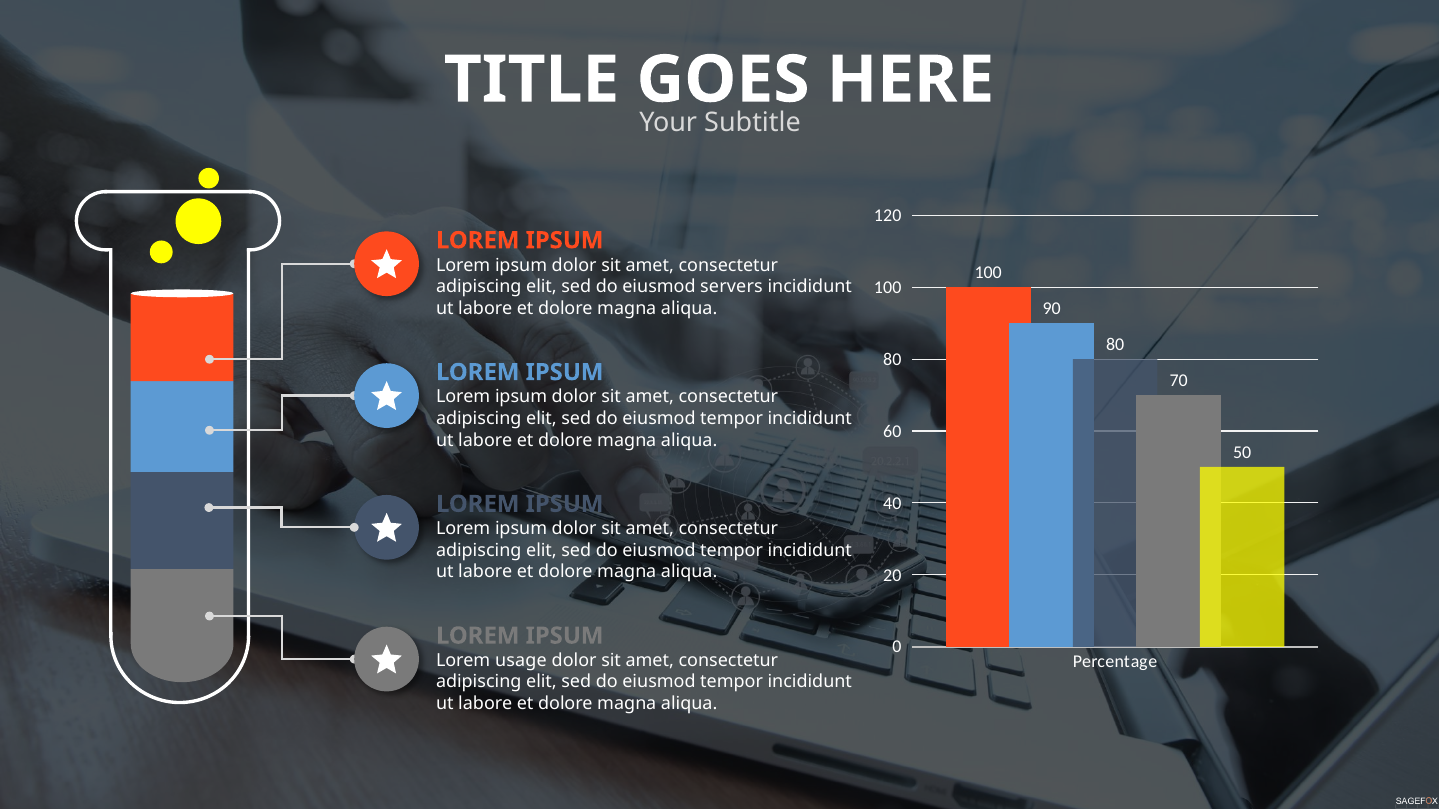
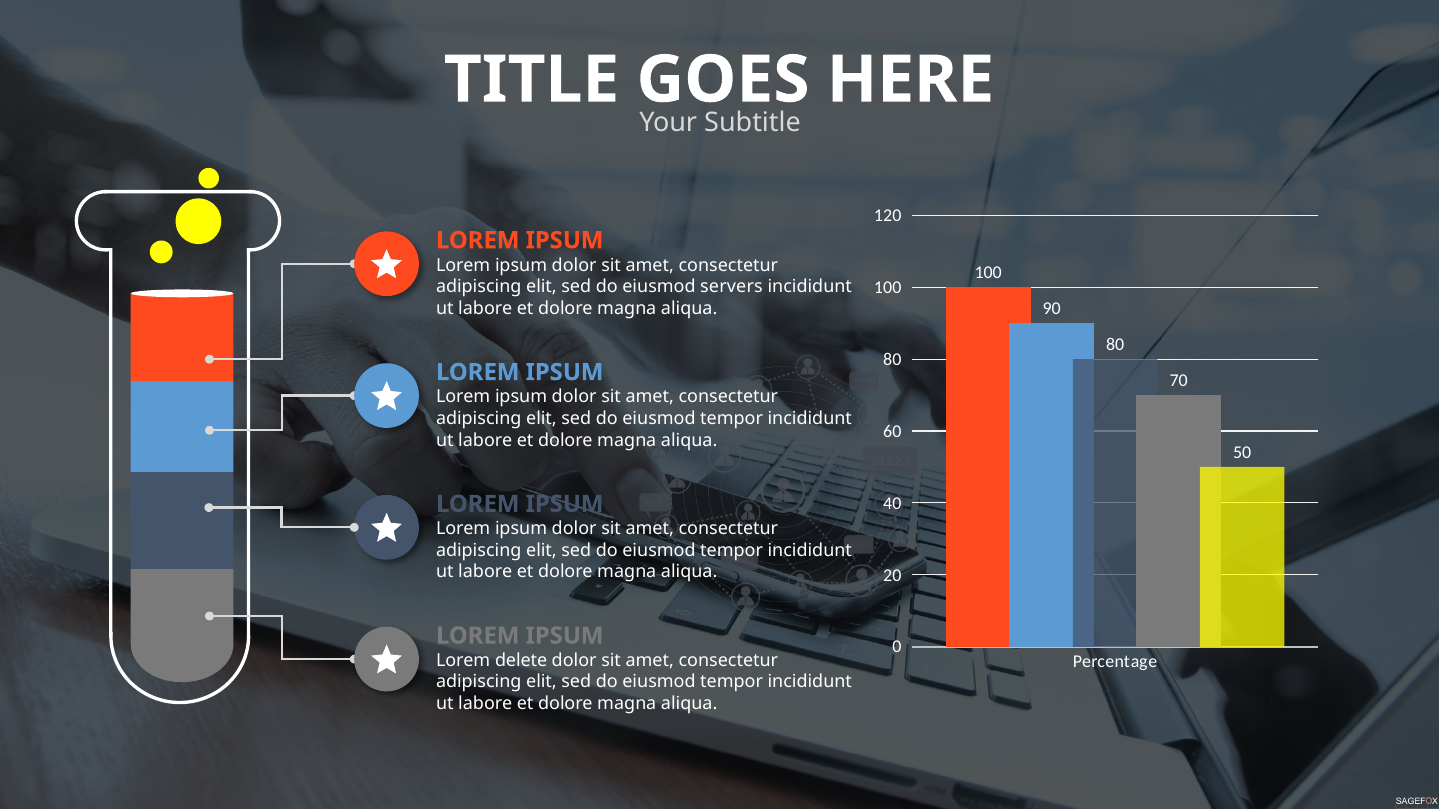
usage: usage -> delete (521, 661)
